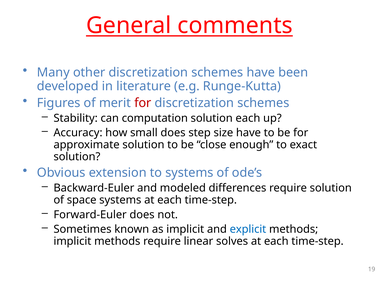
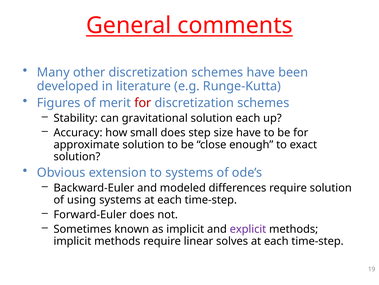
computation: computation -> gravitational (155, 118)
space: space -> using (82, 199)
explicit colour: blue -> purple (248, 229)
